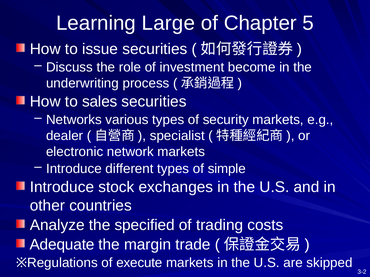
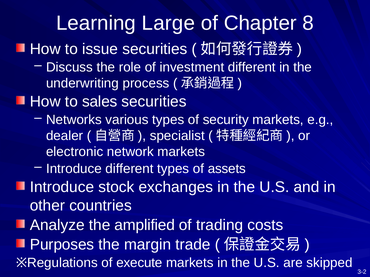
5: 5 -> 8 (308, 23)
investment become: become -> different (252, 67)
simple: simple -> assets (227, 169)
specified: specified -> amplified (145, 225)
Adequate: Adequate -> Purposes (62, 245)
